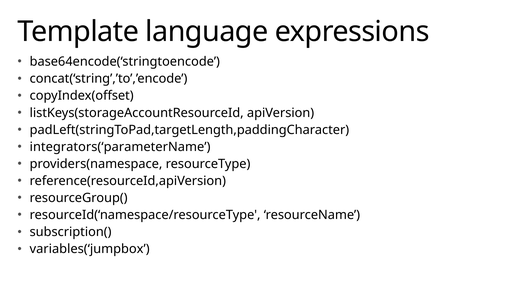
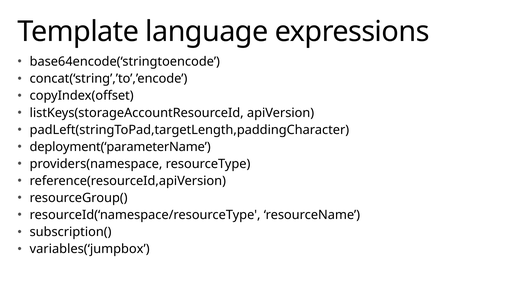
integrators(‘parameterName: integrators(‘parameterName -> deployment(‘parameterName (120, 147)
